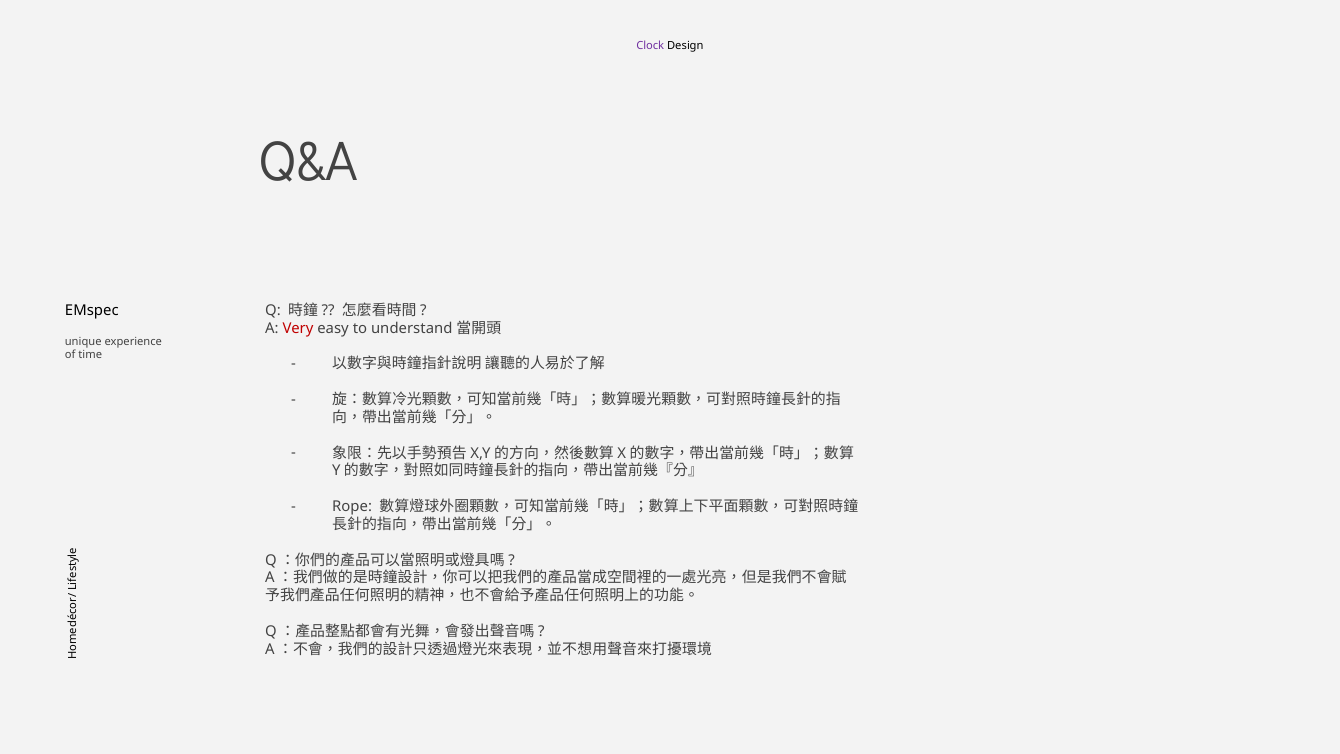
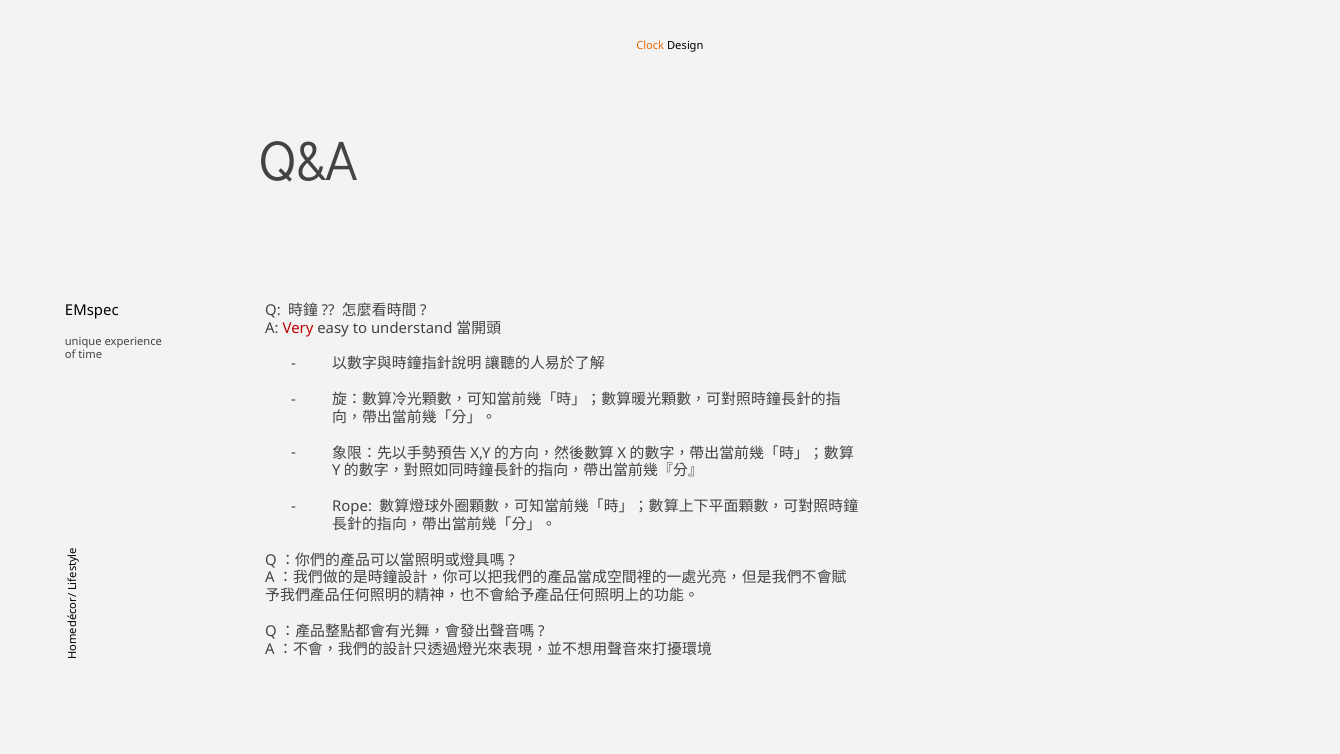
Clock colour: purple -> orange (650, 46)
